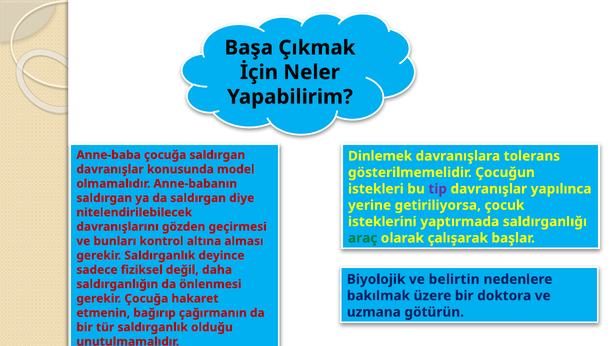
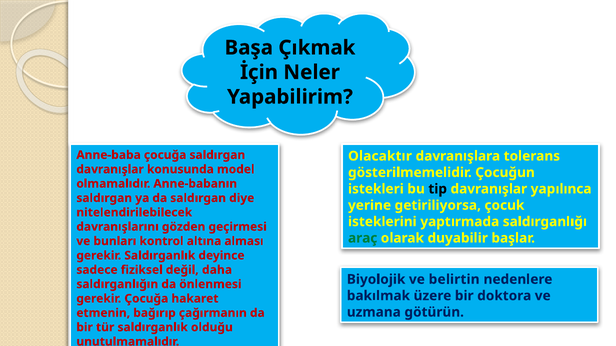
Dinlemek: Dinlemek -> Olacaktır (380, 156)
tip colour: purple -> black (438, 189)
çalışarak: çalışarak -> duyabilir (458, 238)
